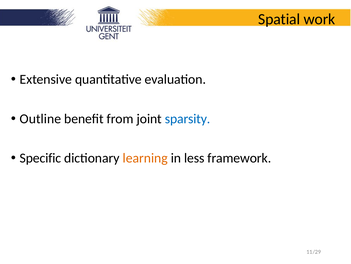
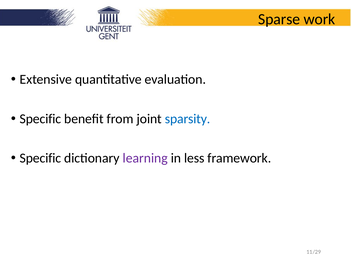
Spatial: Spatial -> Sparse (279, 19)
Outline: Outline -> Specific (40, 118)
learning colour: orange -> purple (145, 158)
